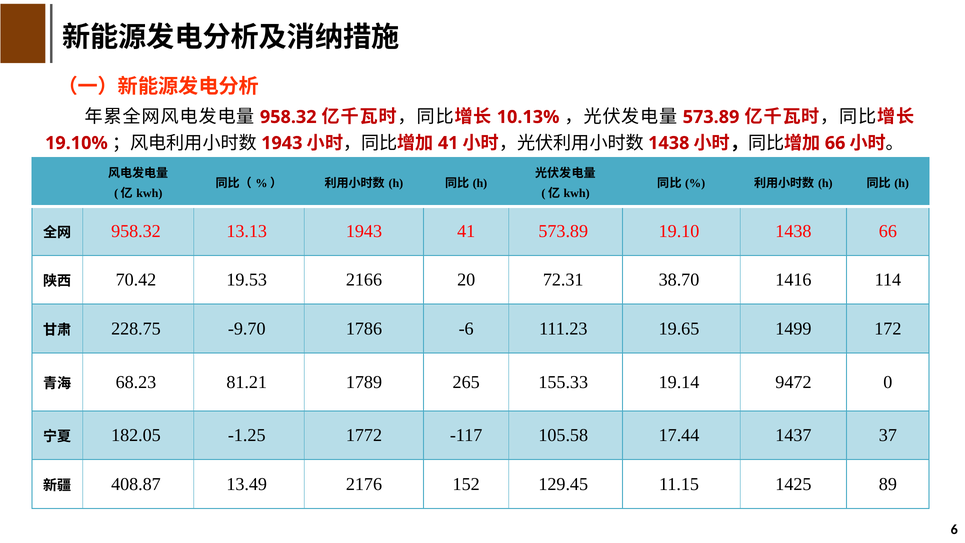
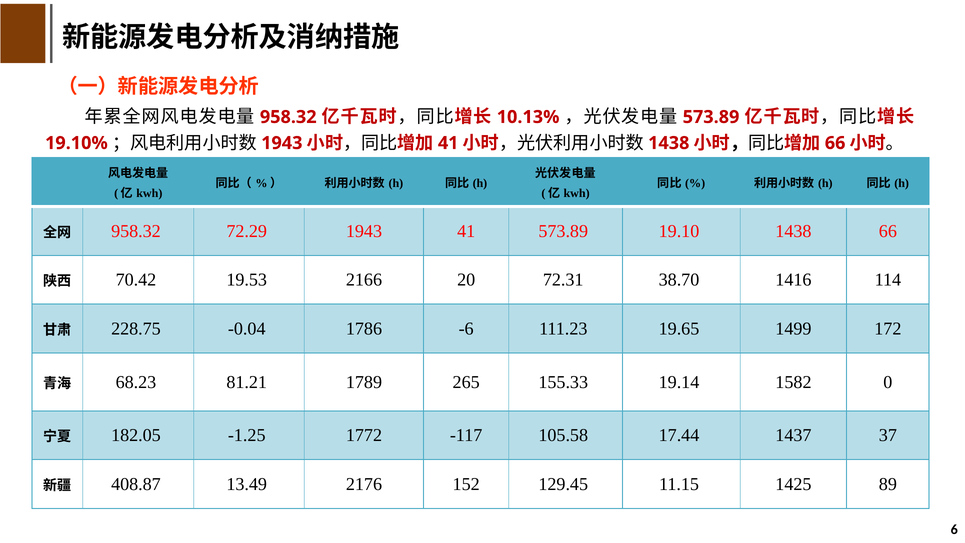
13.13: 13.13 -> 72.29 (247, 231)
-9.70: -9.70 -> -0.04 (247, 329)
9472: 9472 -> 1582 (793, 382)
